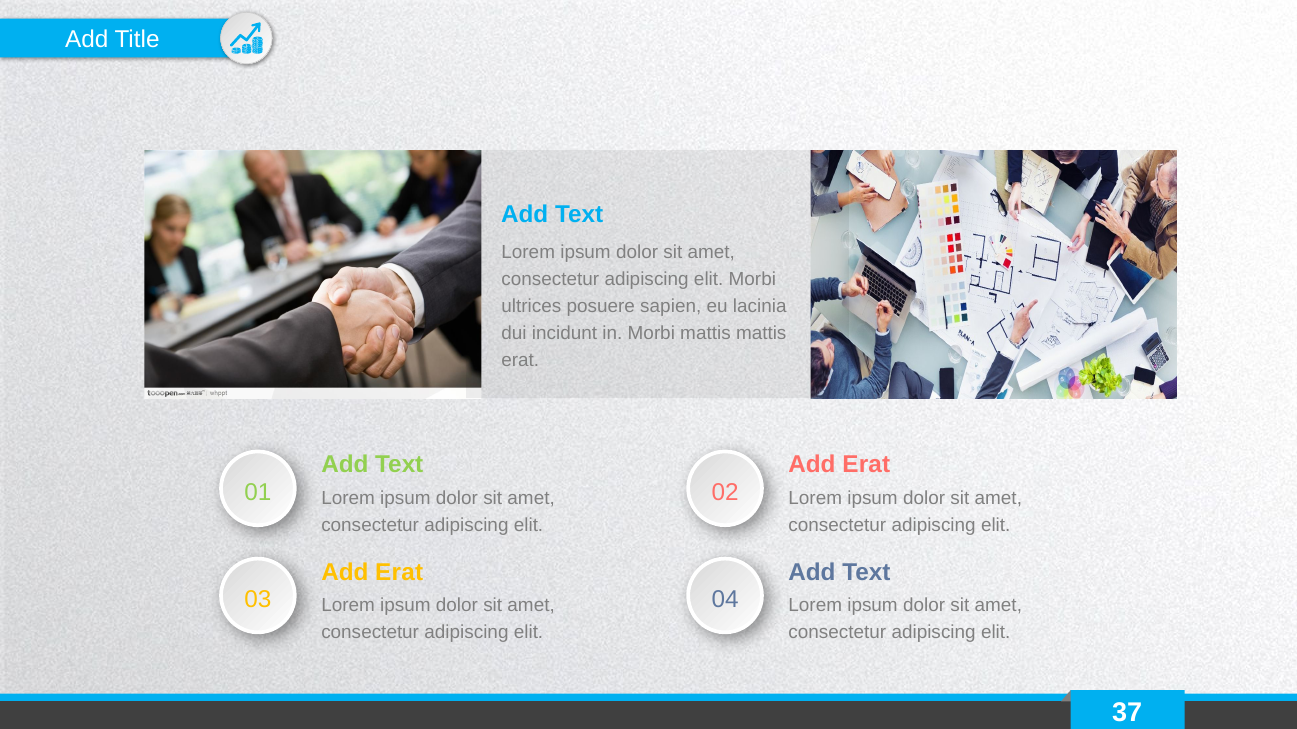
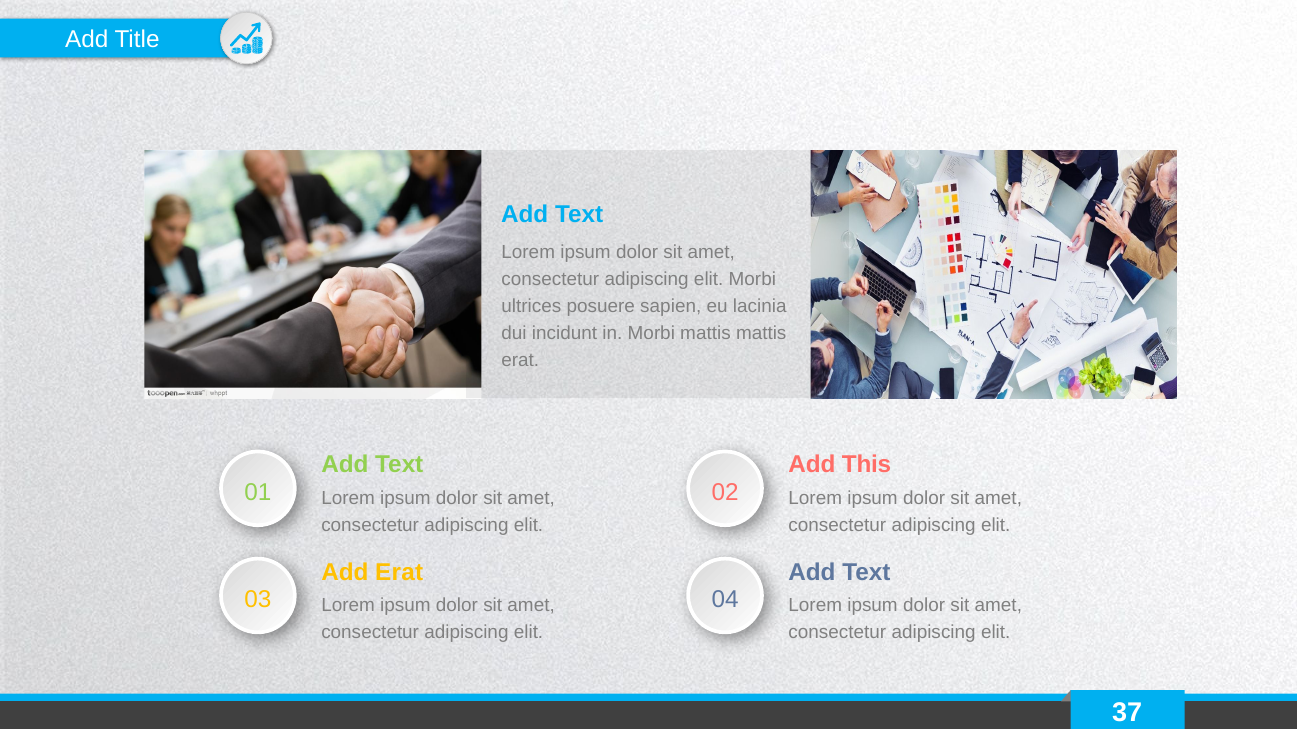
Erat: Erat -> This (867, 465)
